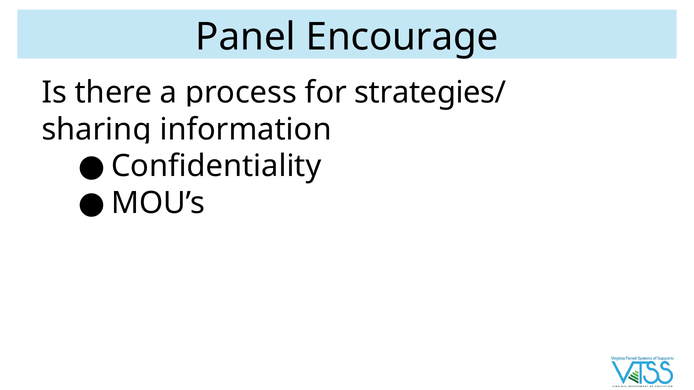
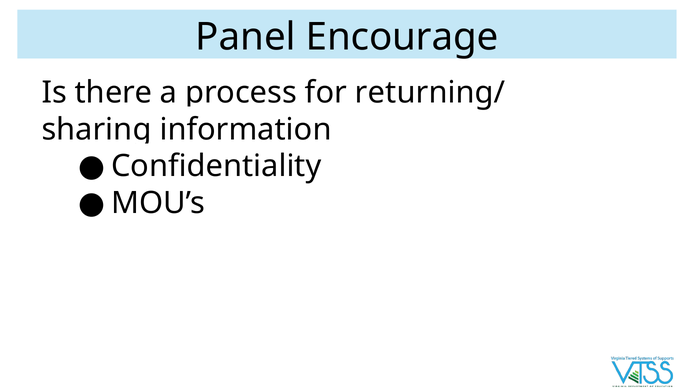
strategies/: strategies/ -> returning/ (430, 92)
